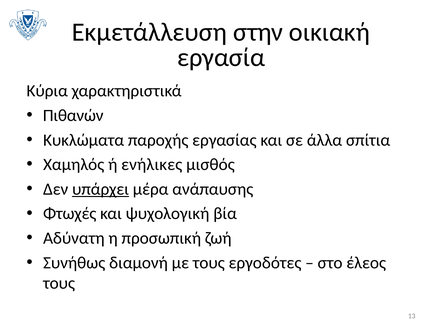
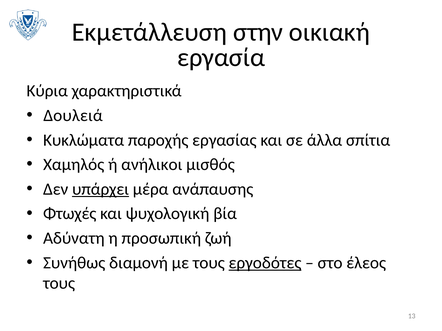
Πιθανών: Πιθανών -> Δουλειά (73, 116)
ενήλικες: ενήλικες -> ανήλικοι (152, 165)
εργοδότες underline: none -> present (265, 263)
